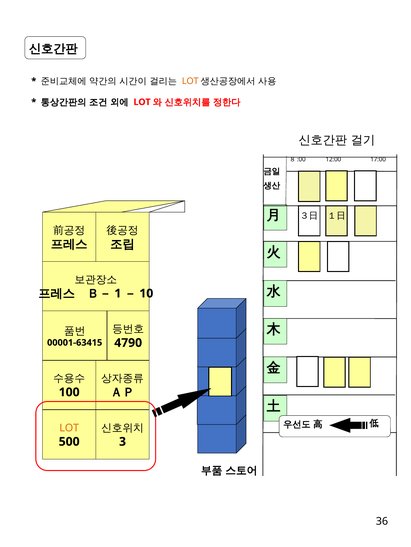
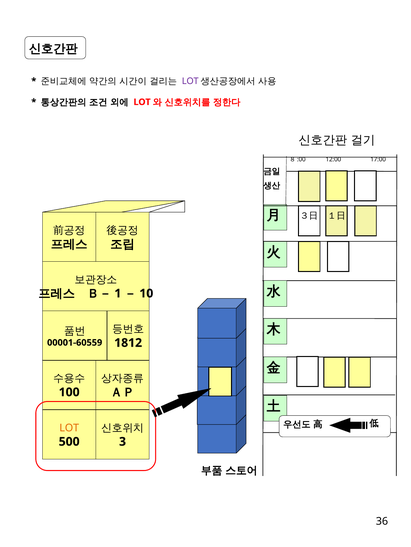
LOT colour: orange -> purple (190, 81)
4790: 4790 -> 1812 (128, 343)
00001-63415: 00001-63415 -> 00001-60559 (75, 343)
